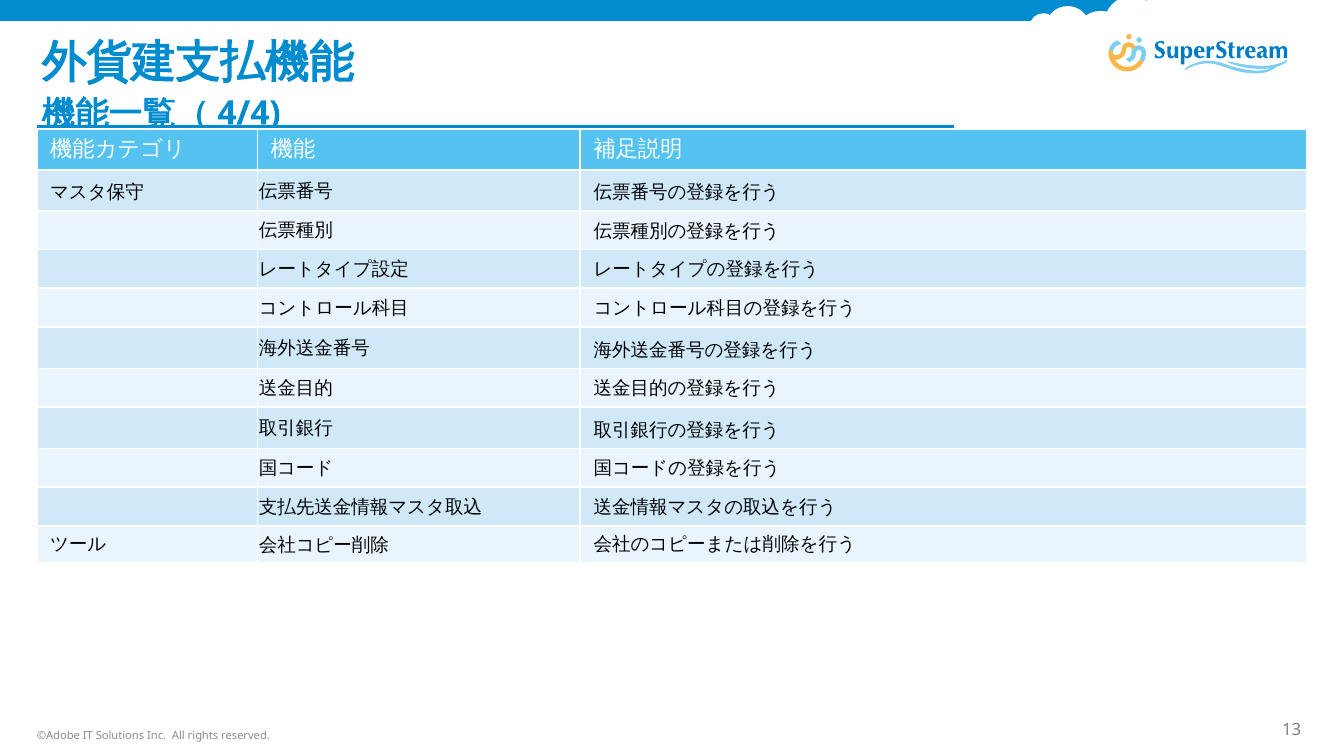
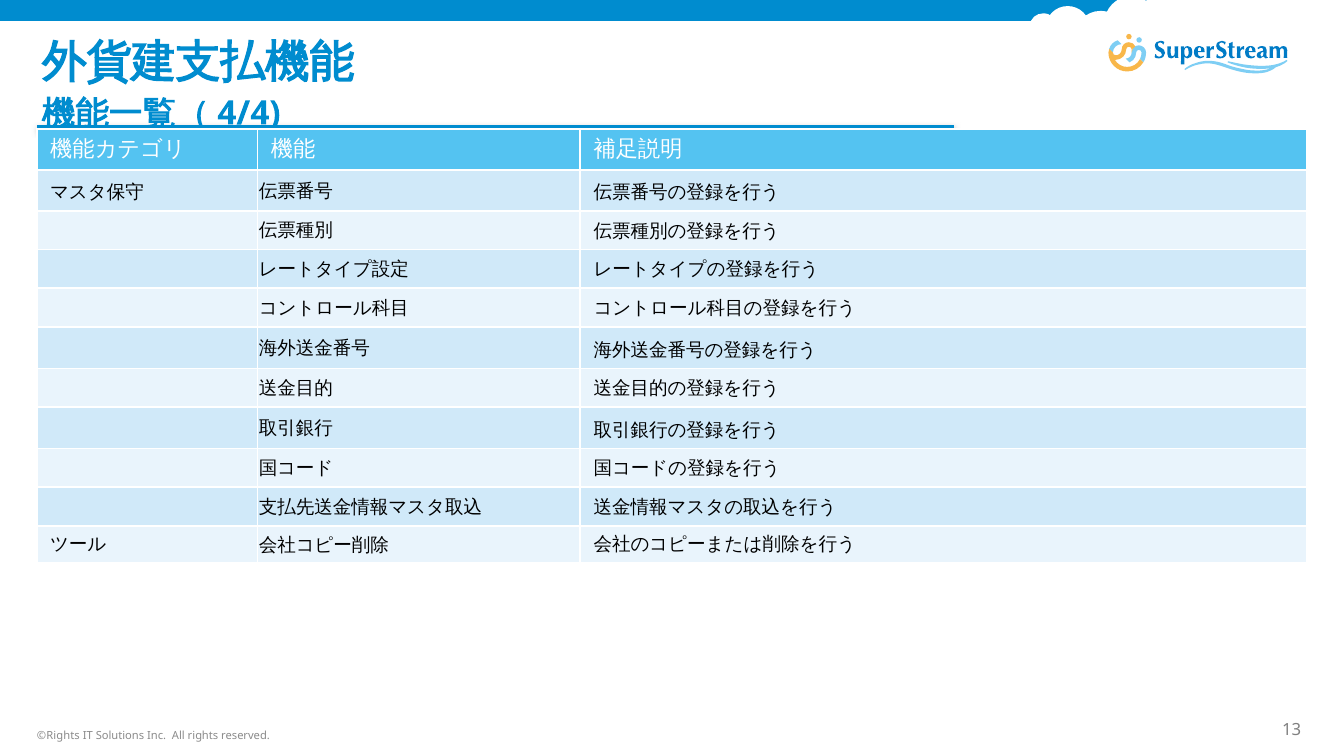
©Adobe: ©Adobe -> ©Rights (58, 735)
